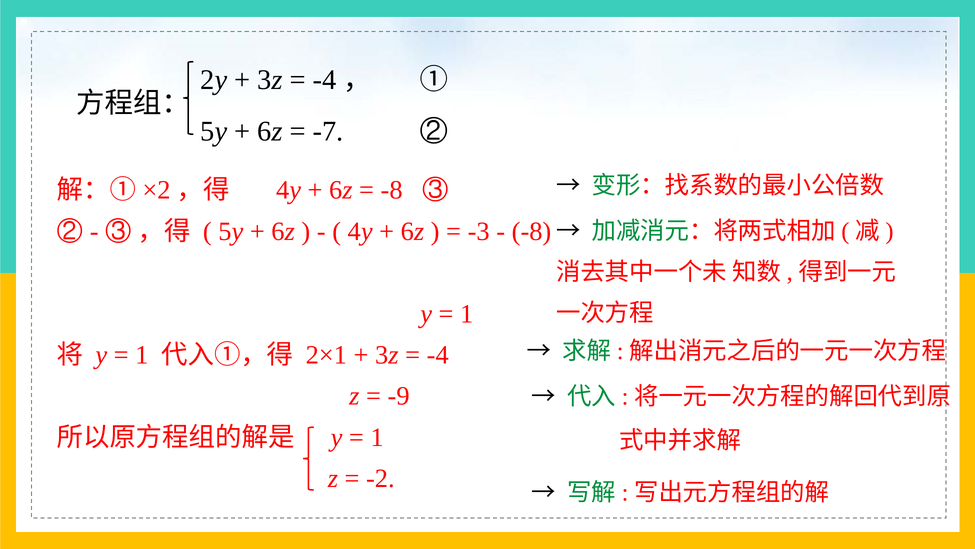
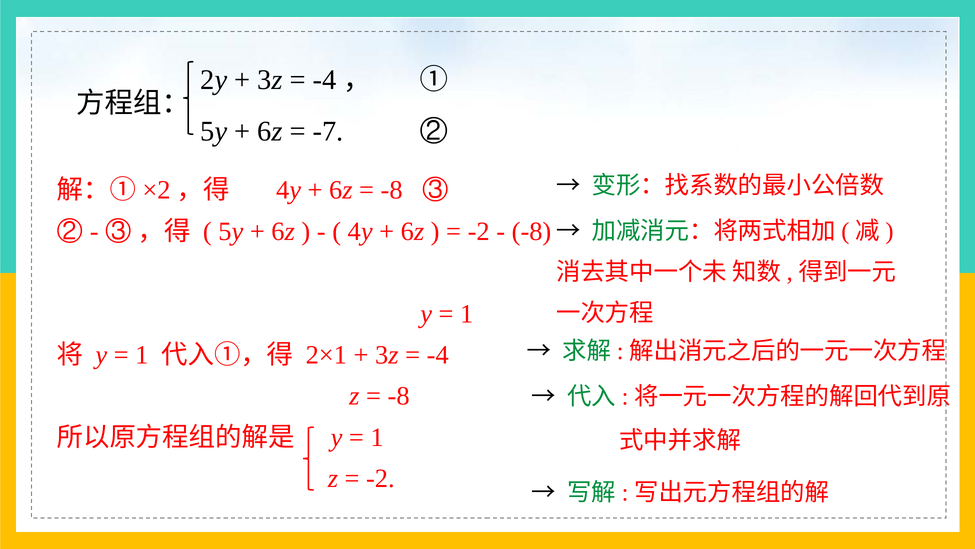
-3: -3 -> -2 (479, 231)
-9: -9 -> -8 (399, 396)
